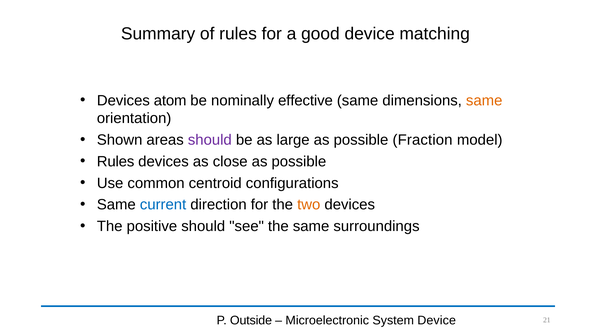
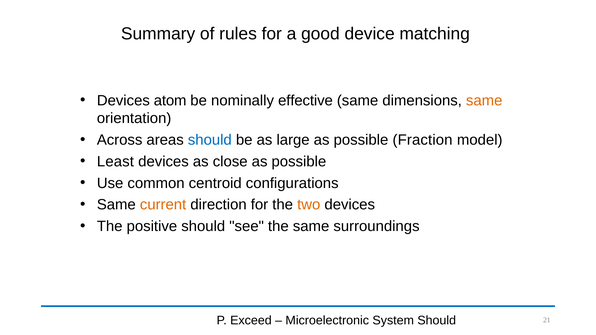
Shown: Shown -> Across (120, 140)
should colour: purple -> blue (210, 140)
Rules: Rules -> Least (115, 162)
current colour: blue -> orange (163, 205)
Outside: Outside -> Exceed (251, 321)
System Device: Device -> Should (437, 321)
